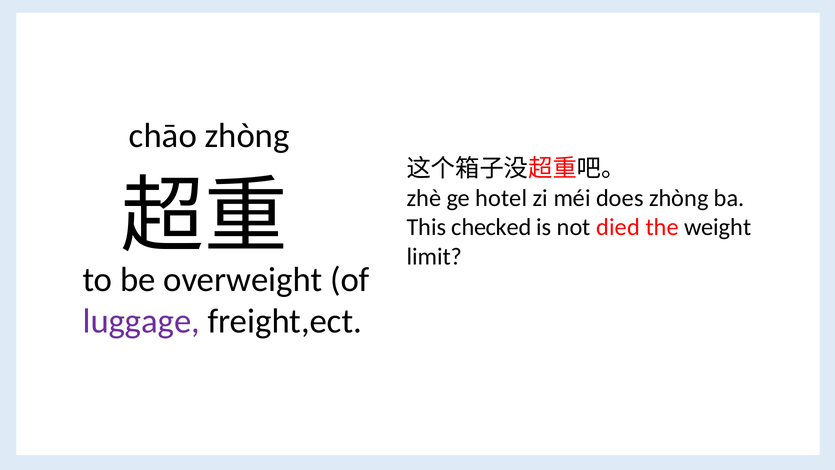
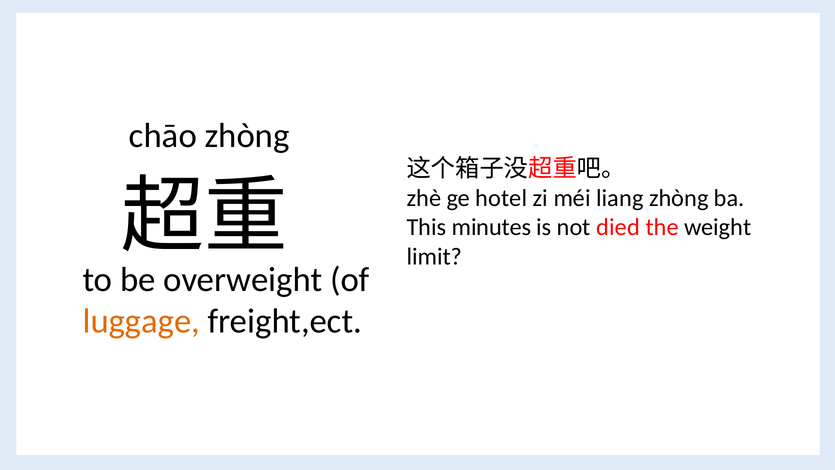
does: does -> liang (620, 198)
checked: checked -> minutes (491, 227)
luggage colour: purple -> orange (141, 321)
